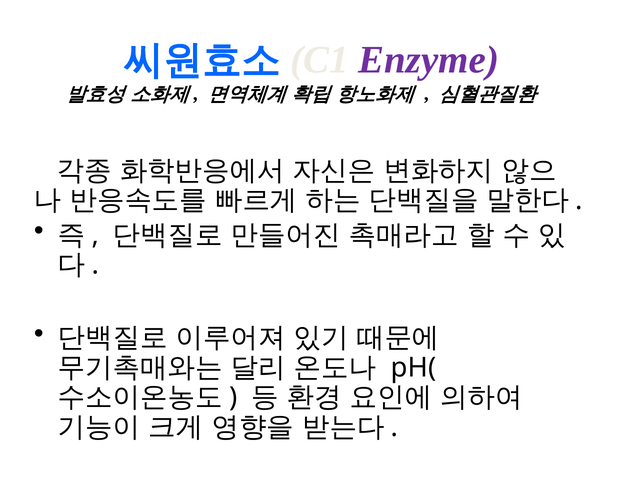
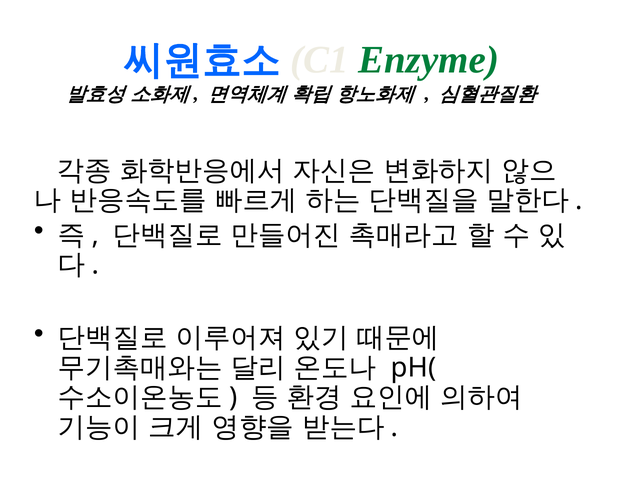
Enzyme colour: purple -> green (429, 60)
